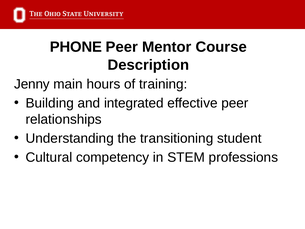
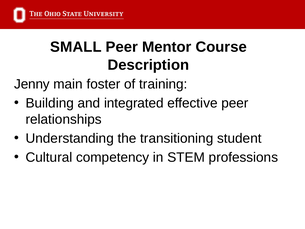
PHONE: PHONE -> SMALL (76, 47)
hours: hours -> foster (103, 84)
